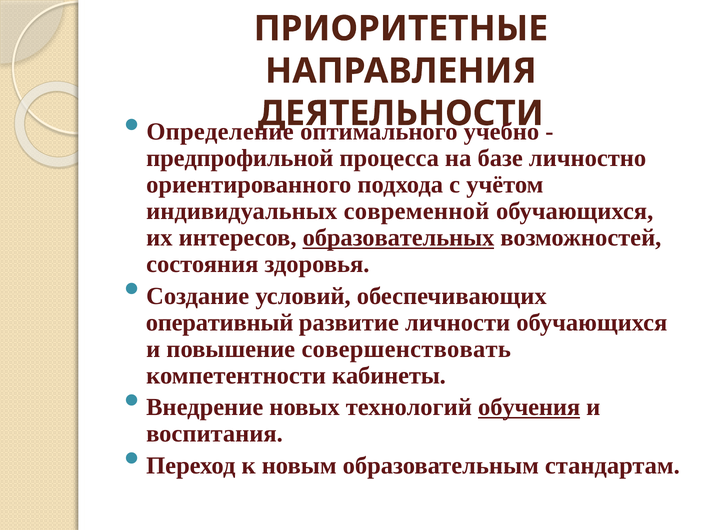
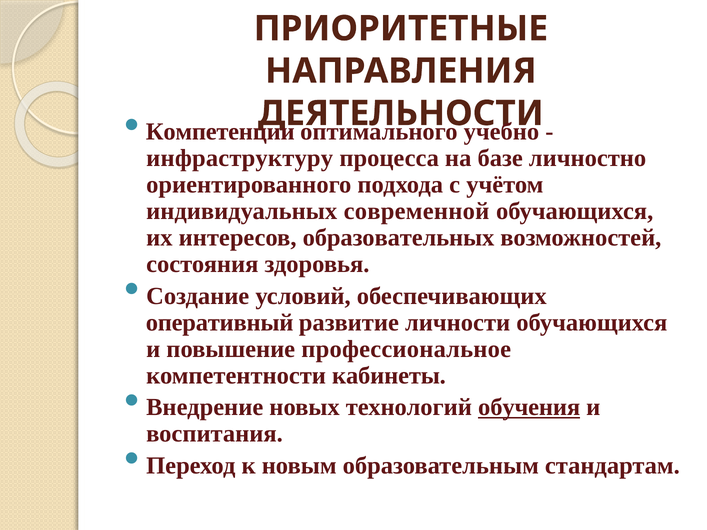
Определение: Определение -> Компетенции (220, 132)
предпрофильной: предпрофильной -> инфраструктуру (240, 158)
образовательных underline: present -> none (398, 238)
совершенствовать: совершенствовать -> профессиональное (406, 349)
